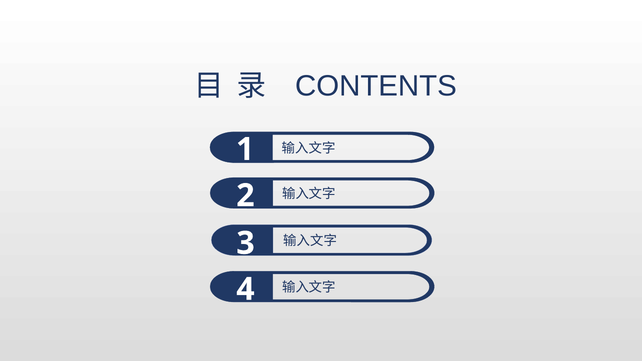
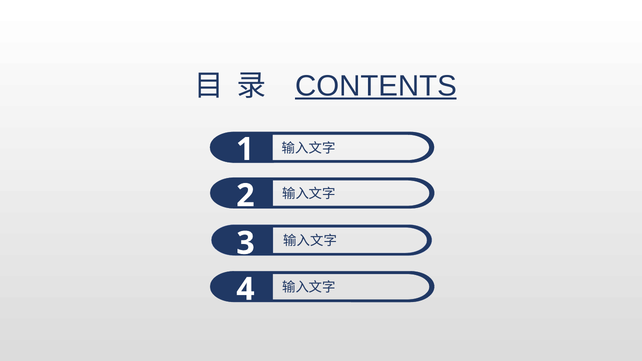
CONTENTS underline: none -> present (376, 86)
